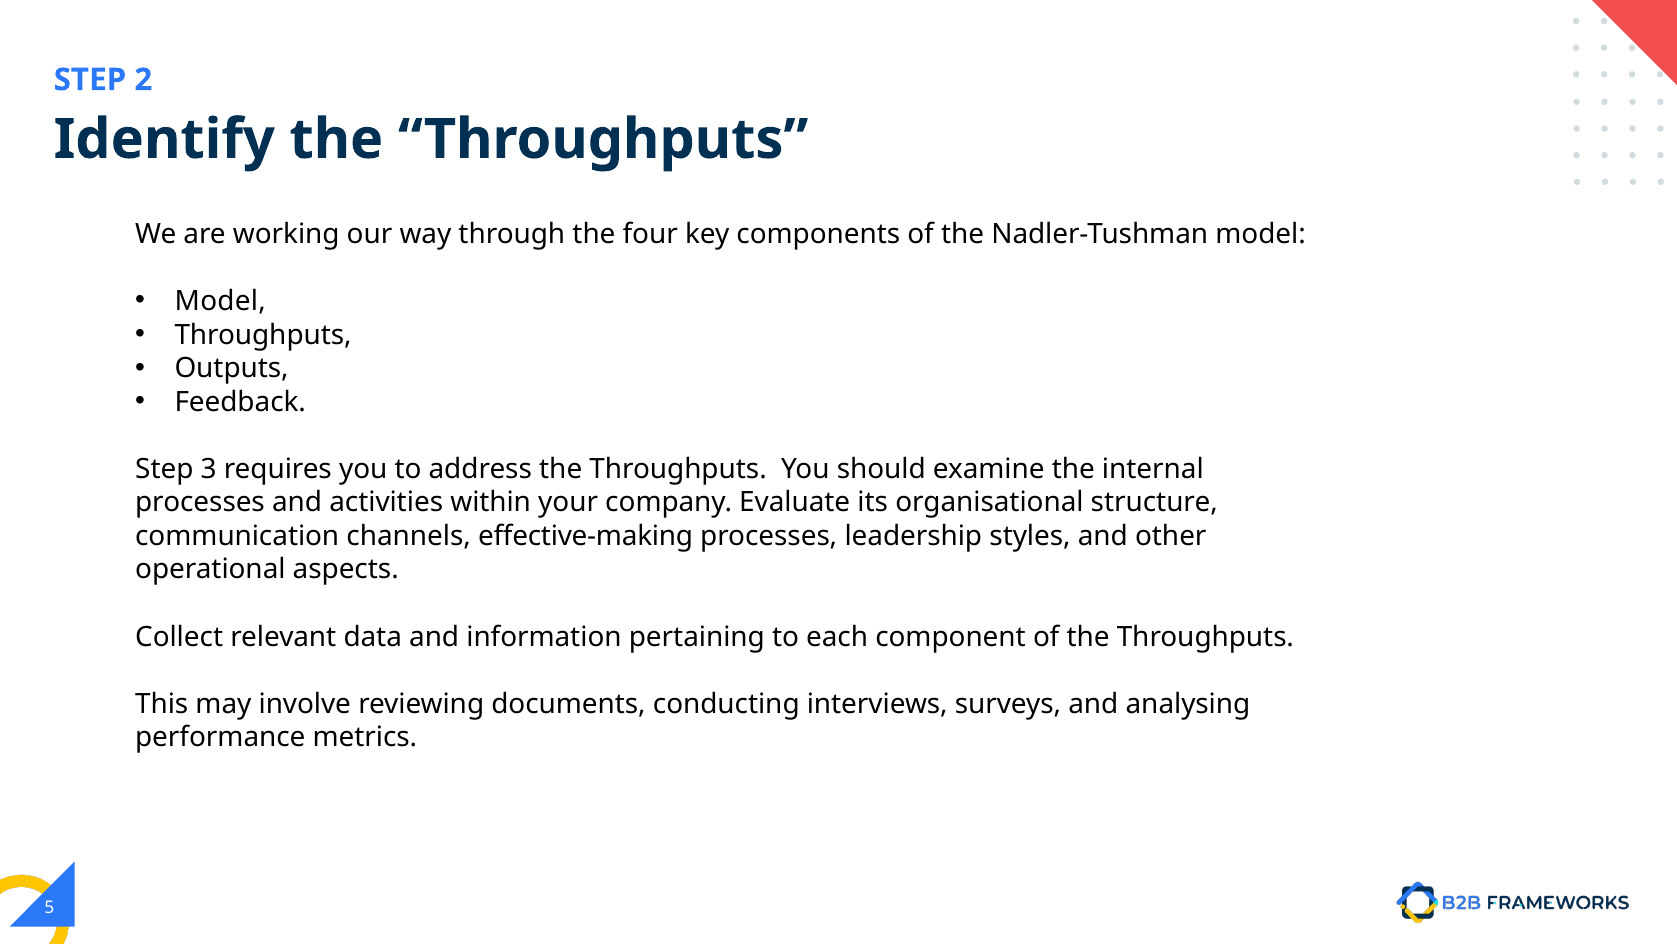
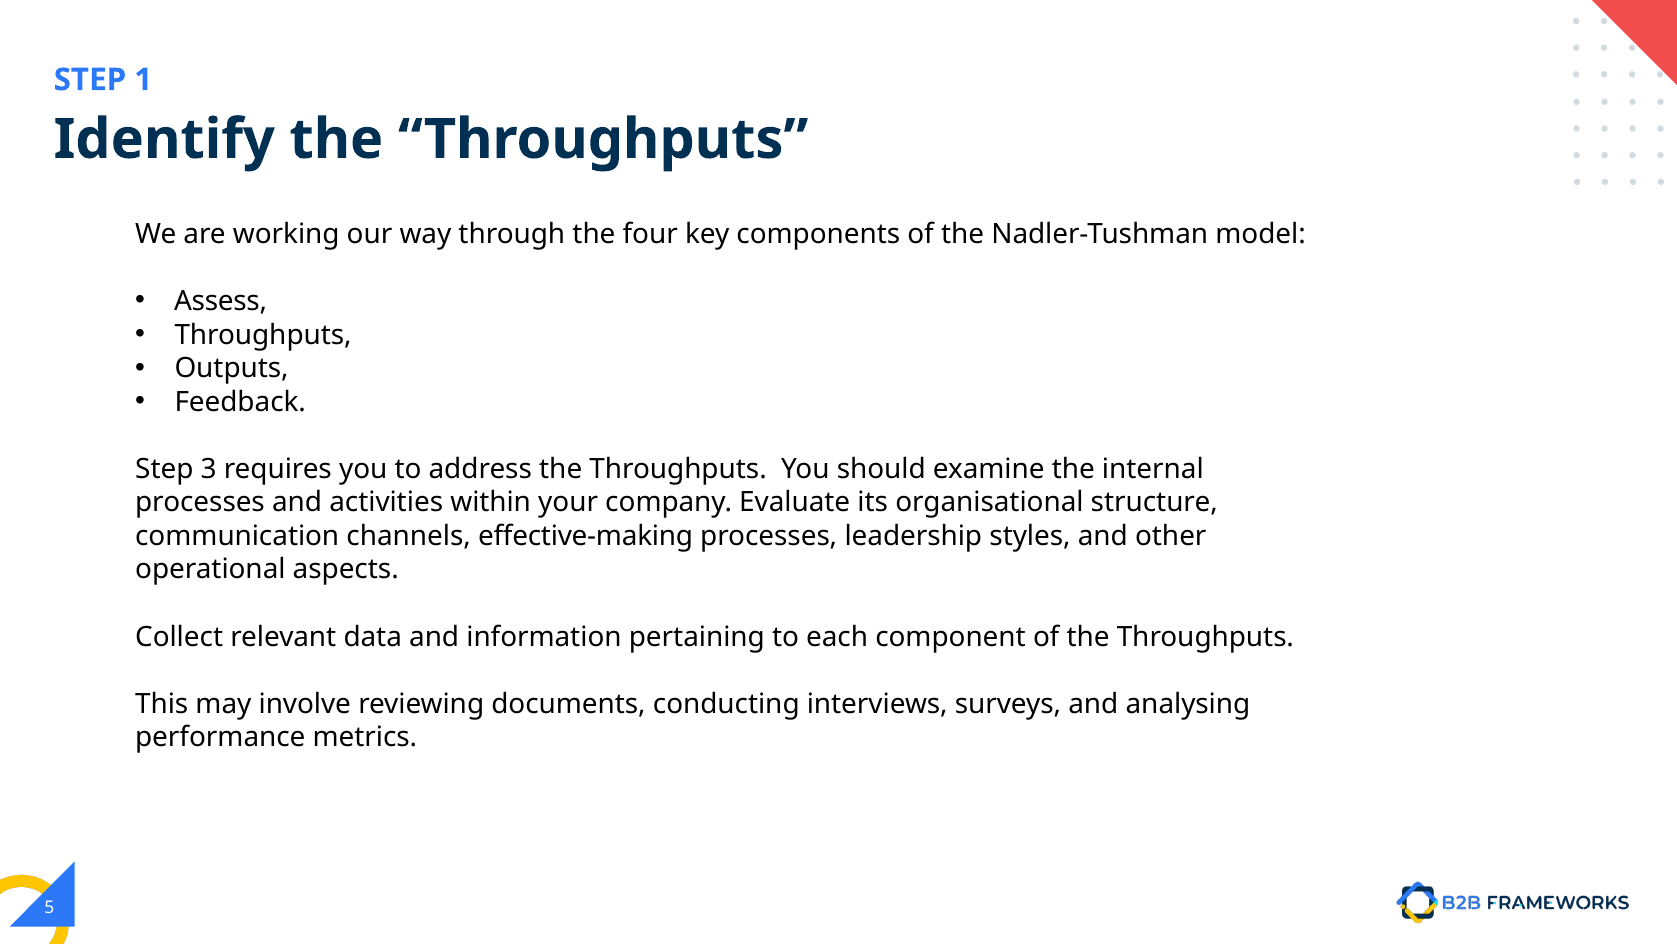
2: 2 -> 1 (143, 80)
Model: Model -> Assess (221, 301)
